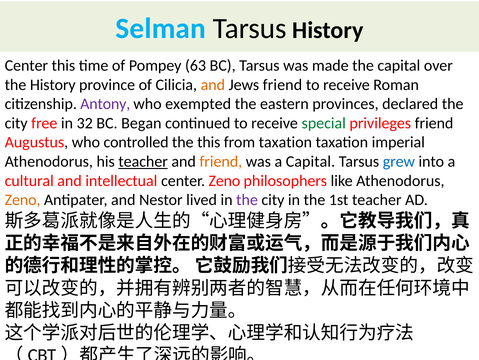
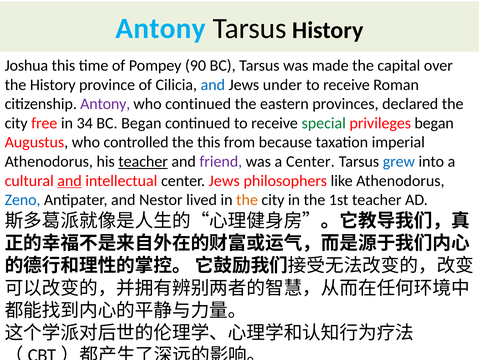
Selman: Selman -> Antony (161, 28)
Center: Center -> Joshua (26, 65)
63: 63 -> 90 (196, 65)
and colour: orange -> blue (213, 85)
Jews friend: friend -> under (282, 85)
who exempted: exempted -> continued (198, 104)
32: 32 -> 34 (85, 123)
privileges friend: friend -> began (434, 123)
from taxation: taxation -> because (285, 142)
friend colour: orange -> purple (221, 161)
a Capital: Capital -> Center (310, 161)
and underline: none -> present (70, 180)
center Zeno: Zeno -> Jews (224, 180)
Zeno colour: orange -> blue (23, 200)
the colour: purple -> orange (247, 200)
